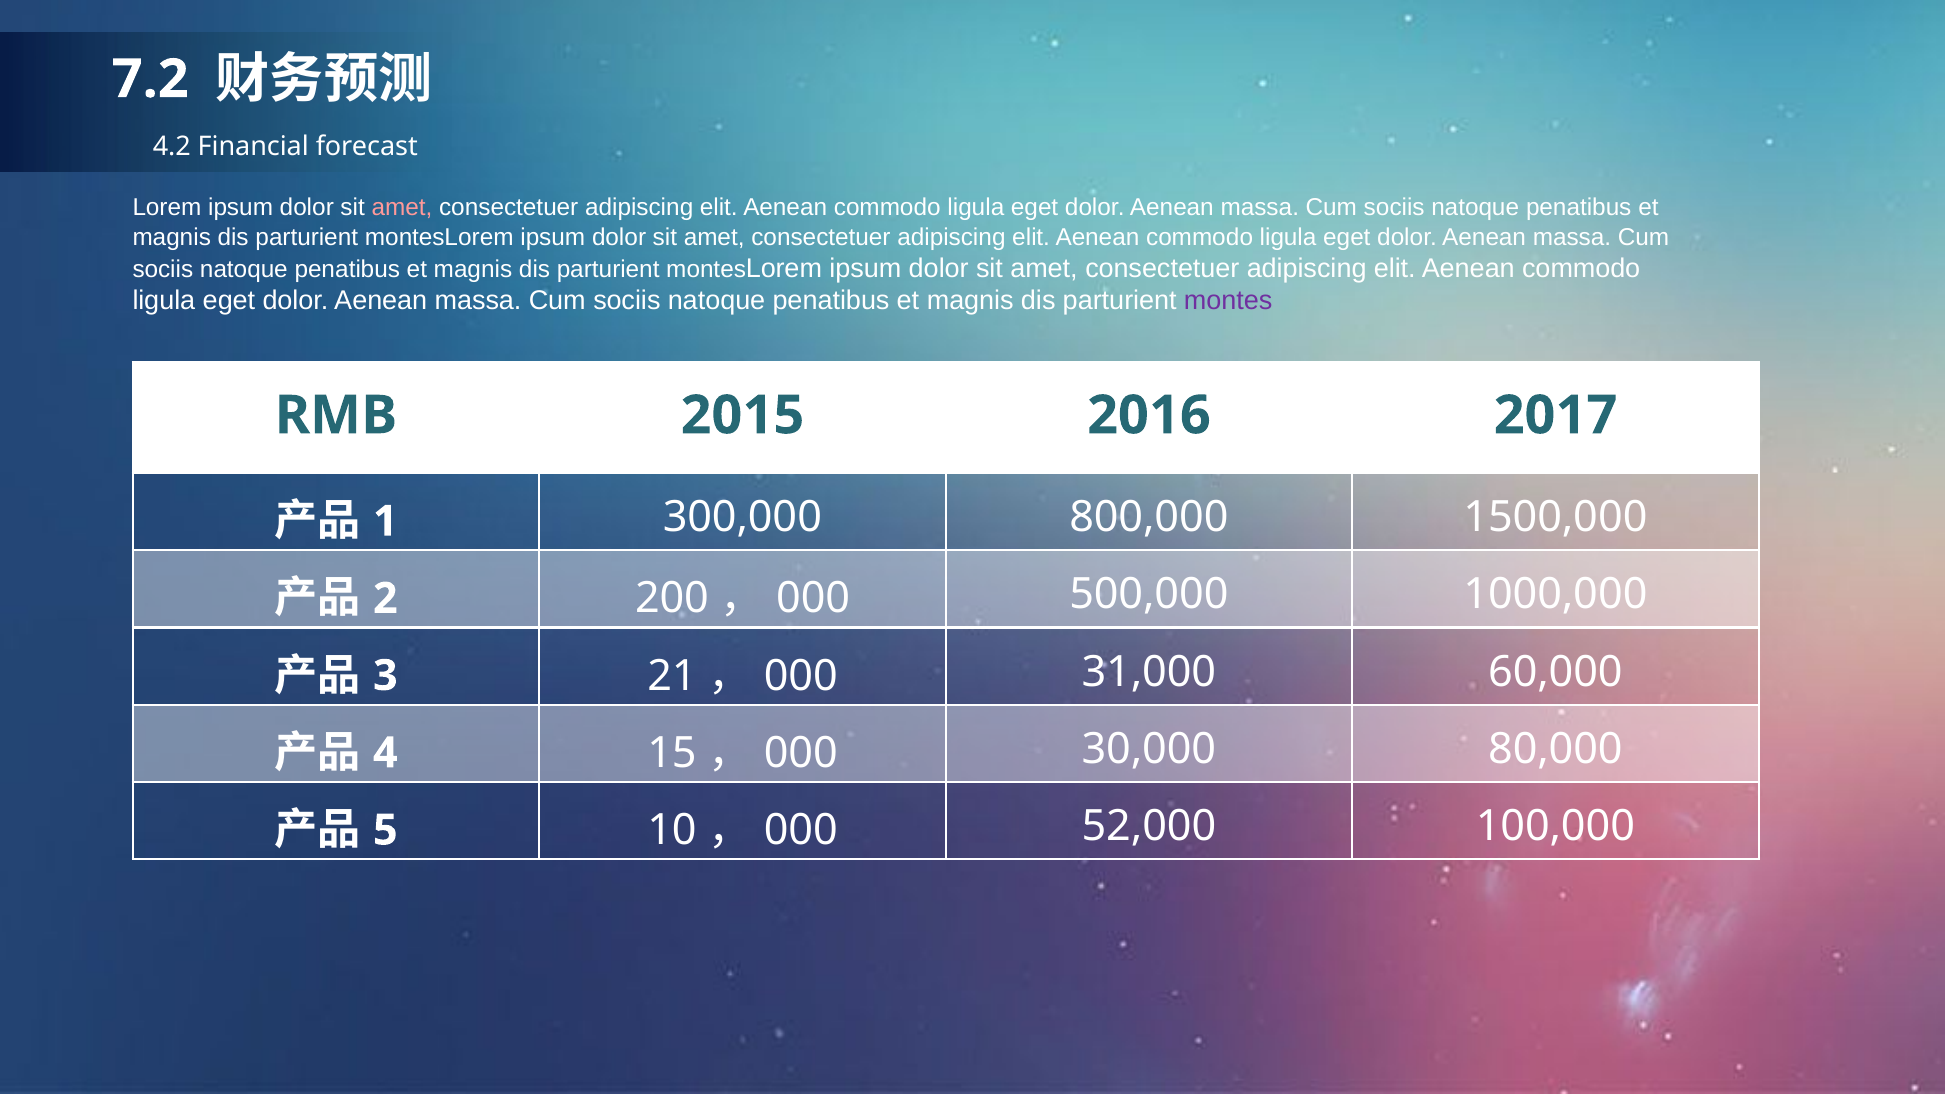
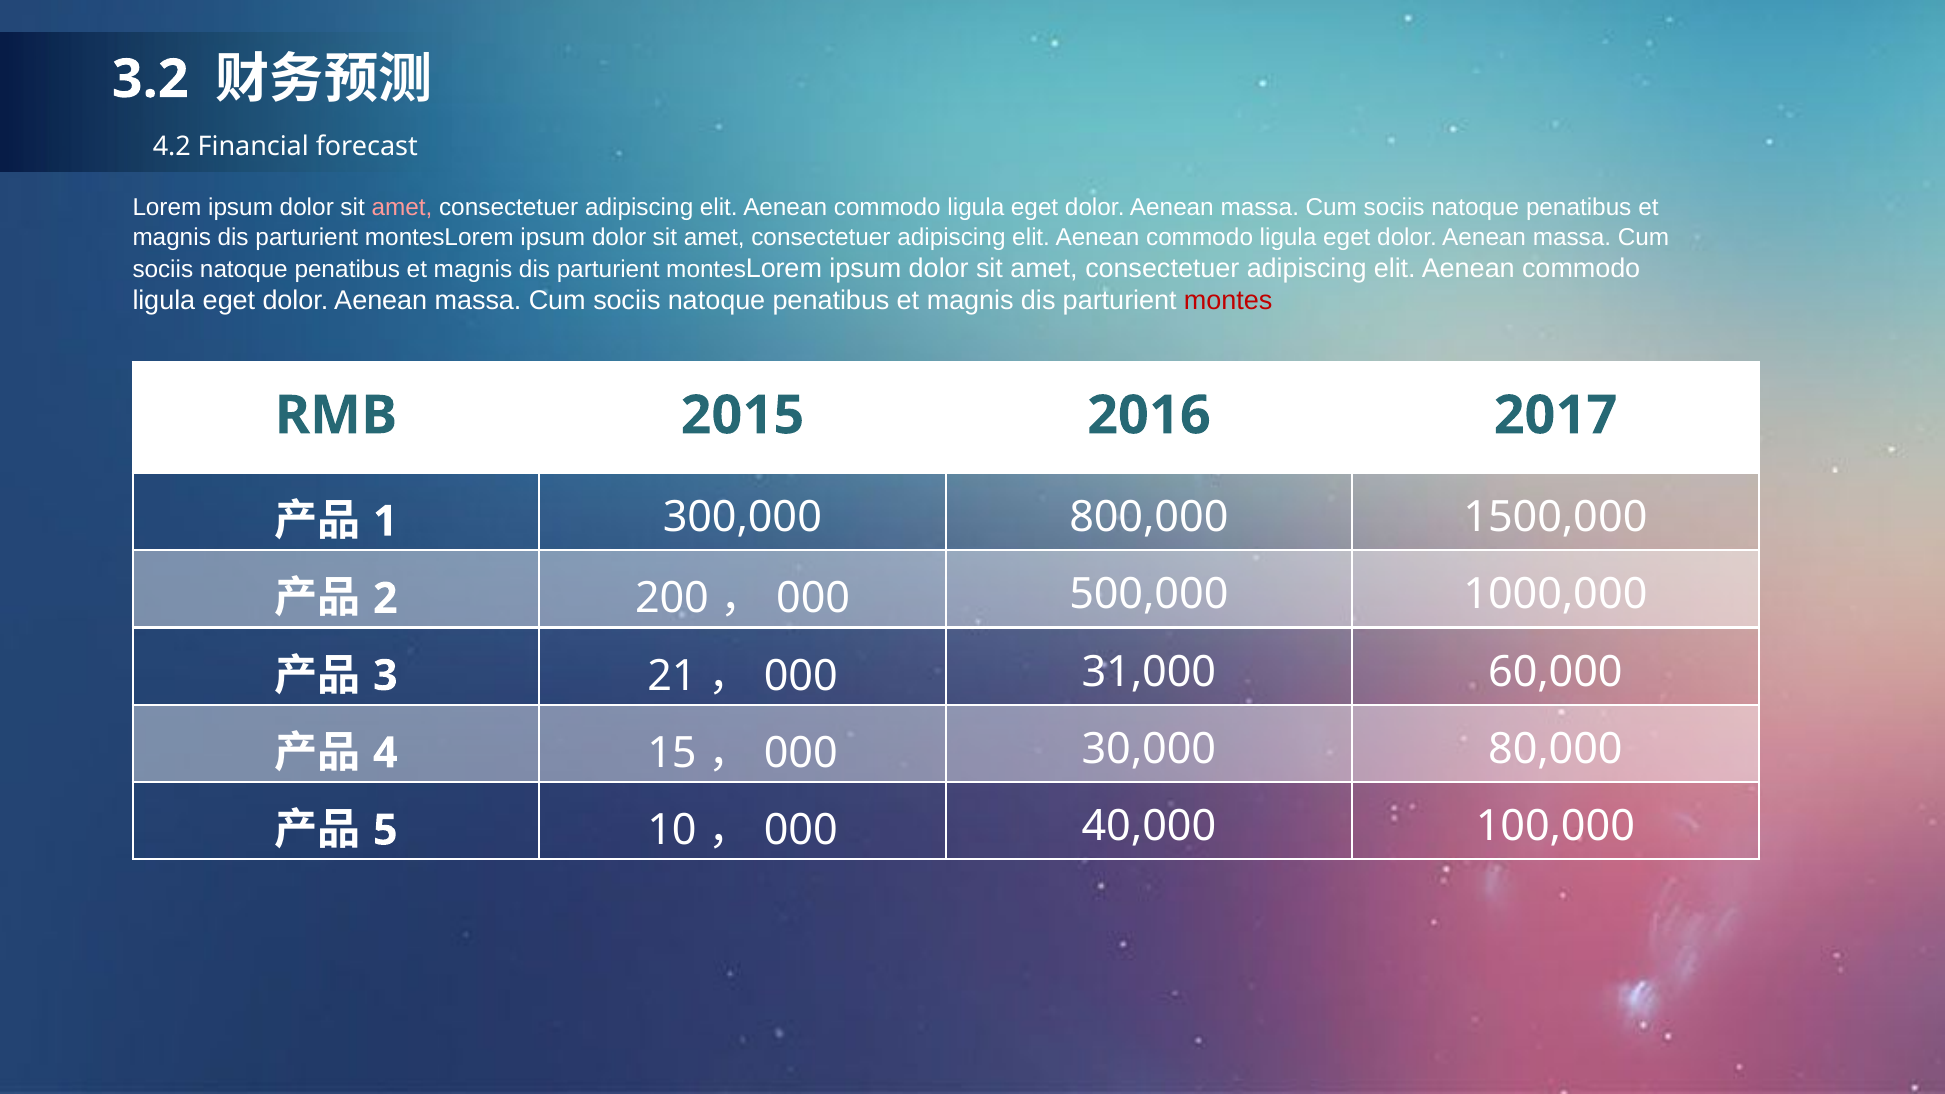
7.2: 7.2 -> 3.2 (150, 79)
montes colour: purple -> red (1228, 301)
52,000: 52,000 -> 40,000 (1149, 826)
